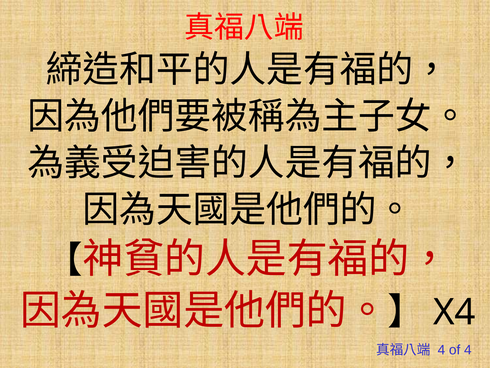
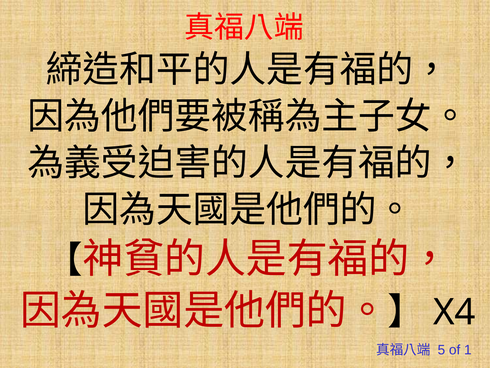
4: 4 -> 5 (441, 350)
of 4: 4 -> 1 (468, 350)
